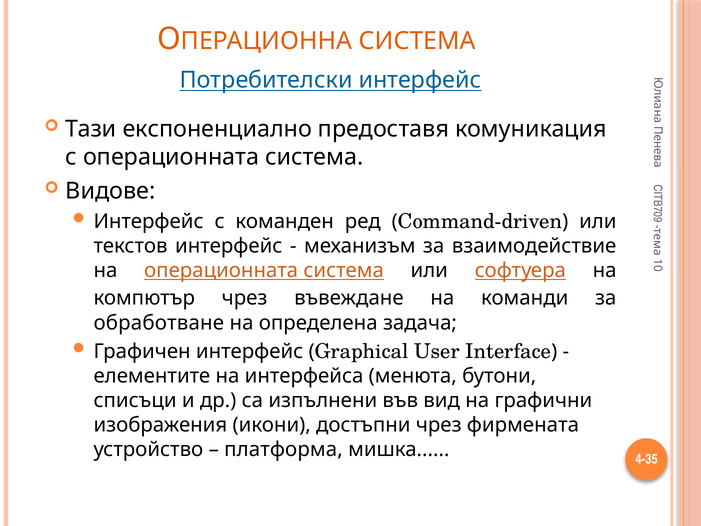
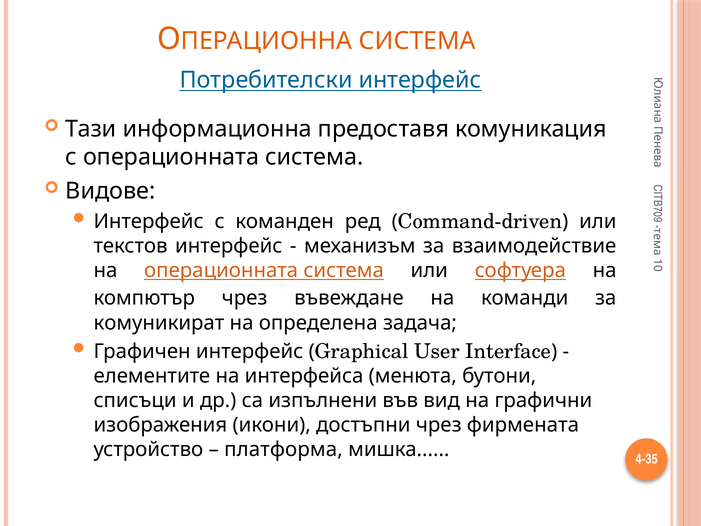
експоненциално: експоненциално -> информационна (217, 129)
обработване: обработване -> комуникират (159, 323)
